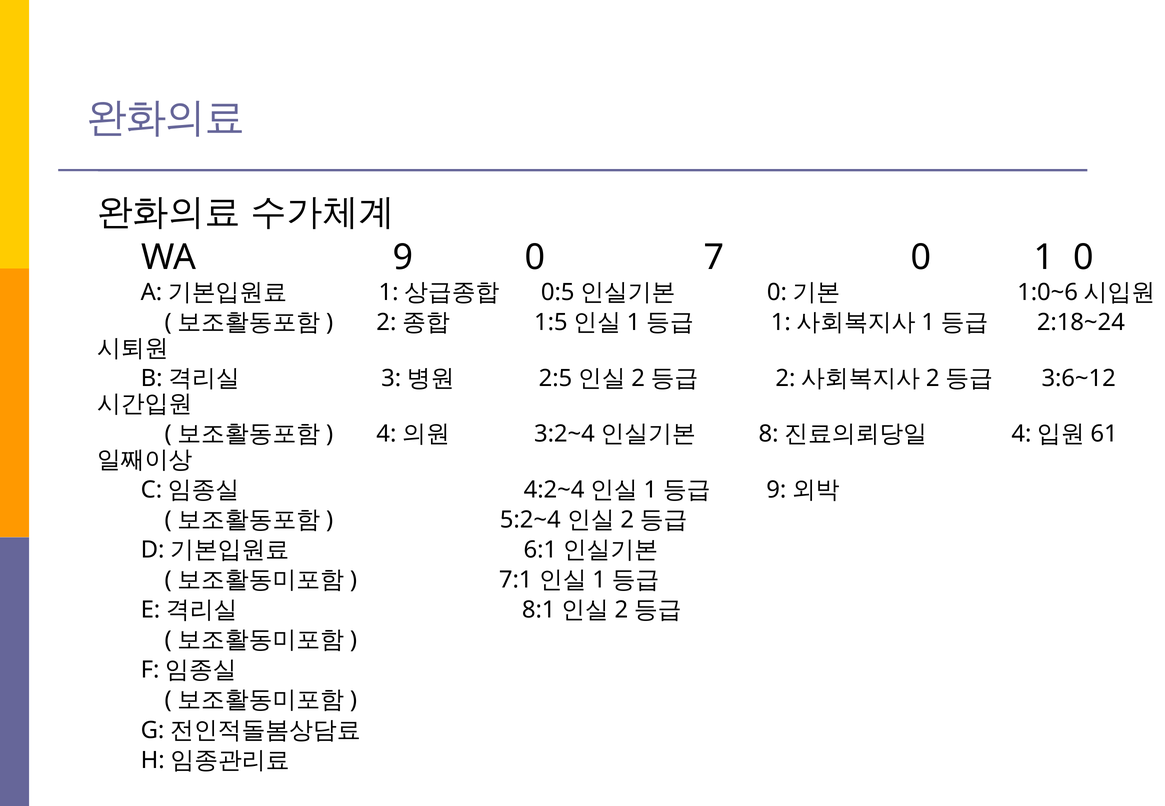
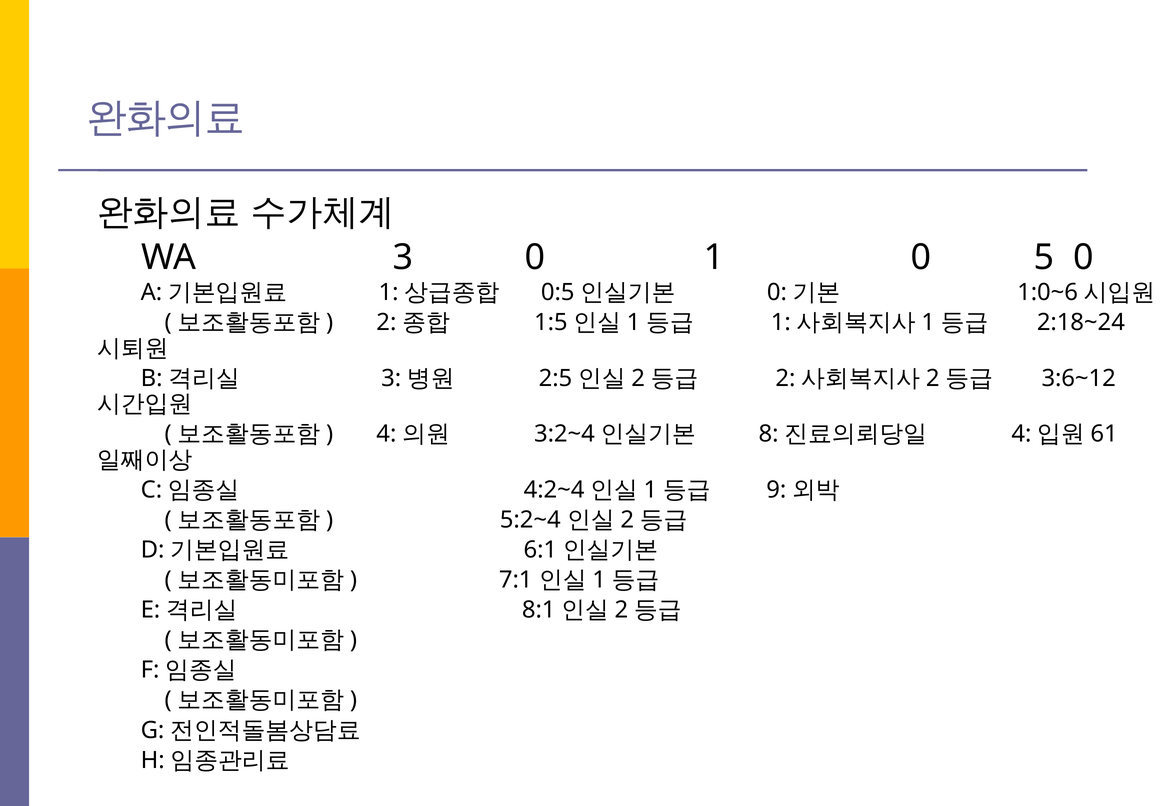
9: 9 -> 3 (403, 258)
7: 7 -> 1 (714, 258)
1: 1 -> 5 (1044, 258)
